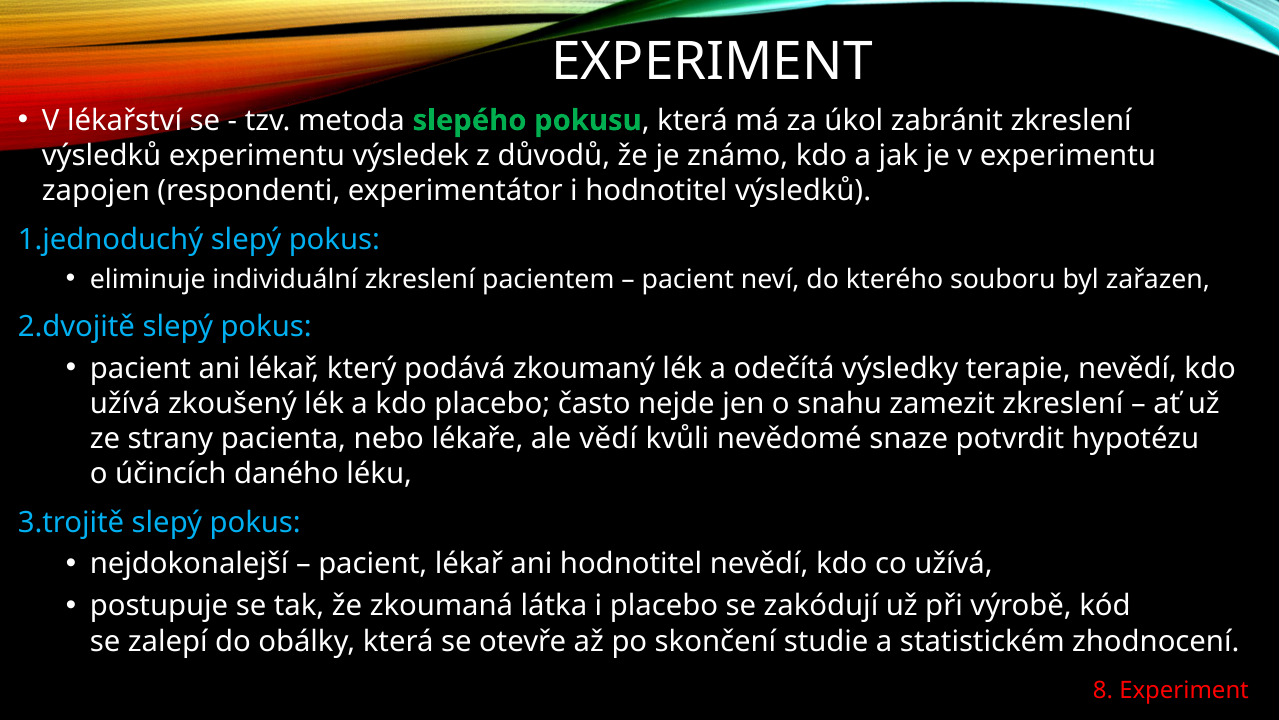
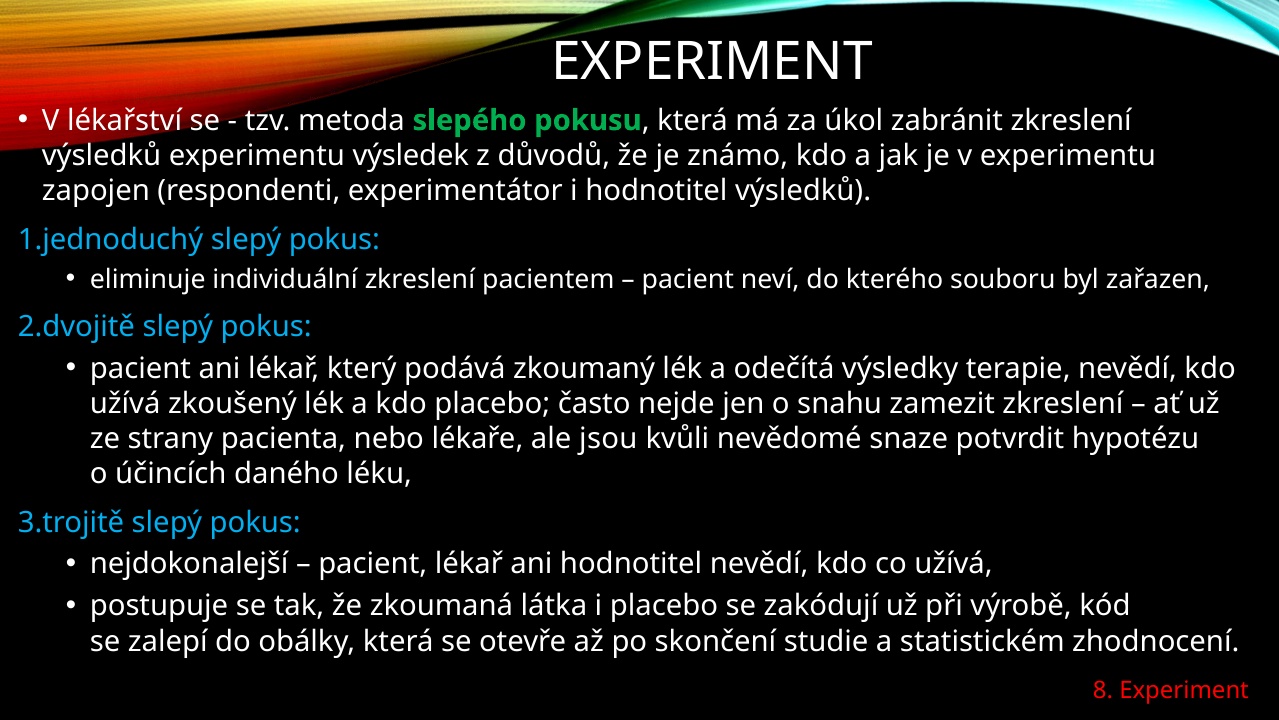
vědí: vědí -> jsou (608, 438)
